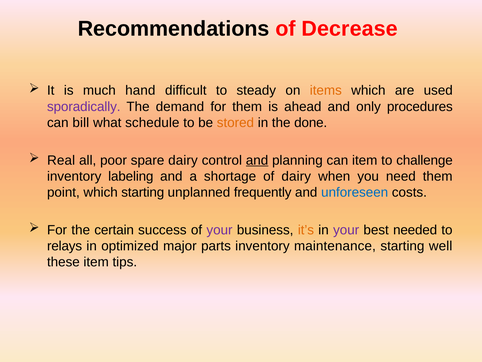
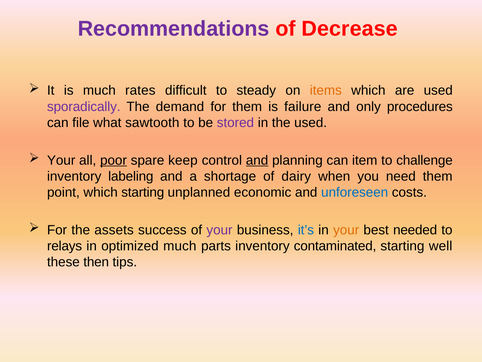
Recommendations colour: black -> purple (174, 29)
hand: hand -> rates (140, 90)
ahead: ahead -> failure (303, 106)
bill: bill -> file (81, 123)
schedule: schedule -> sawtooth (152, 123)
stored colour: orange -> purple (235, 123)
the done: done -> used (311, 123)
Real: Real -> Your (61, 160)
poor underline: none -> present (113, 160)
spare dairy: dairy -> keep (183, 160)
frequently: frequently -> economic (263, 192)
certain: certain -> assets (114, 230)
it’s colour: orange -> blue (306, 230)
your colour: purple -> orange (346, 230)
optimized major: major -> much (180, 246)
maintenance: maintenance -> contaminated (335, 246)
these item: item -> then (96, 262)
